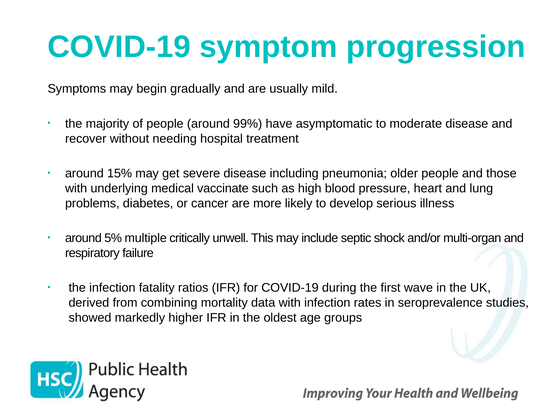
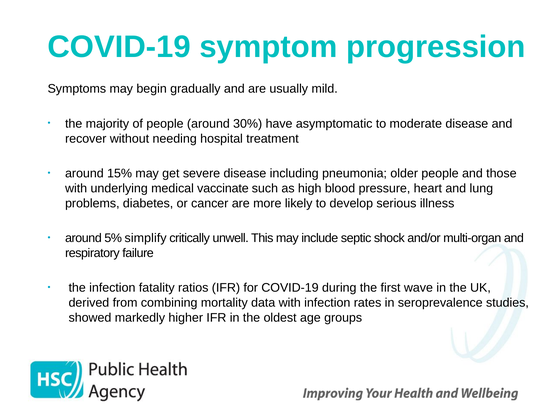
99%: 99% -> 30% (248, 124)
multiple: multiple -> simplify (146, 238)
